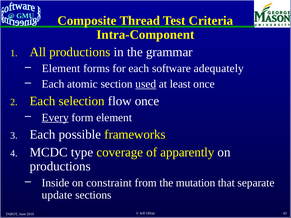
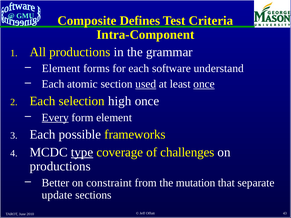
Thread: Thread -> Defines (140, 21)
adequately: adequately -> understand (219, 69)
once underline: none -> present (204, 84)
flow: flow -> high (120, 101)
type underline: none -> present (82, 152)
apparently: apparently -> challenges (187, 152)
Inside: Inside -> Better (56, 183)
